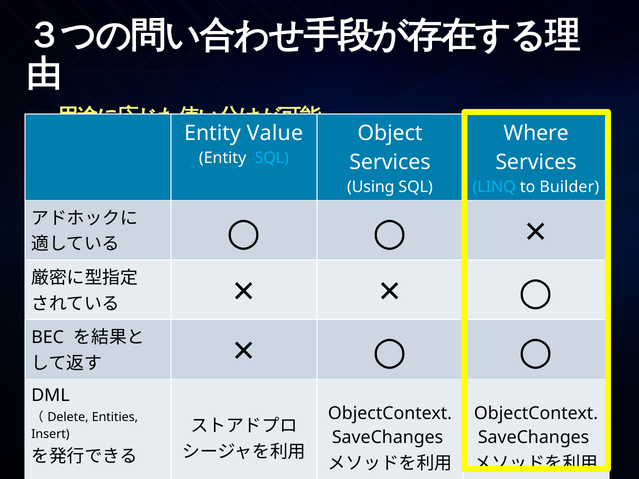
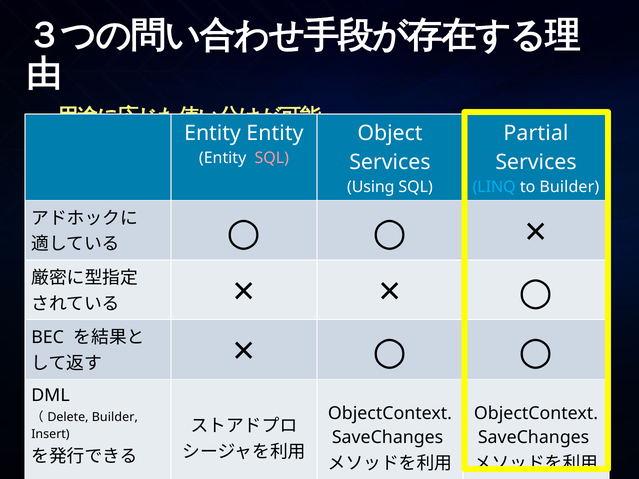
Value: Value -> Entity (275, 133)
Where: Where -> Partial (536, 133)
SQL colour: light blue -> pink (272, 158)
Entities: Entities -> Builder (115, 417)
